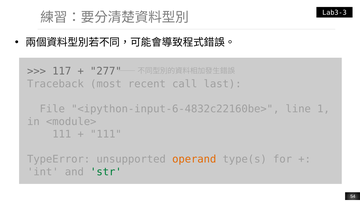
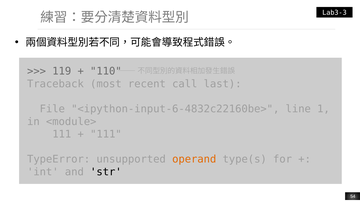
117: 117 -> 119 (62, 71)
277: 277 -> 110 (106, 71)
str colour: green -> black (106, 172)
